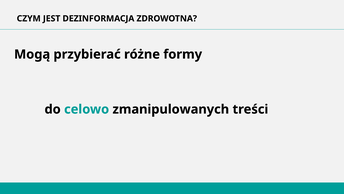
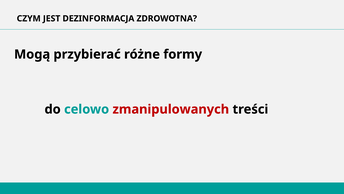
zmanipulowanych colour: black -> red (171, 109)
